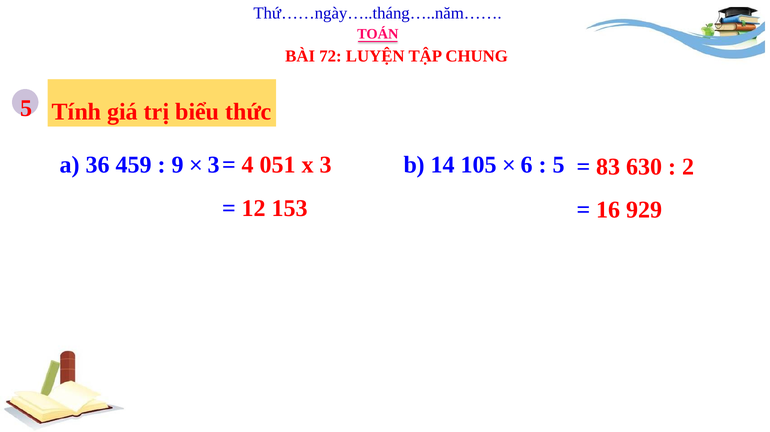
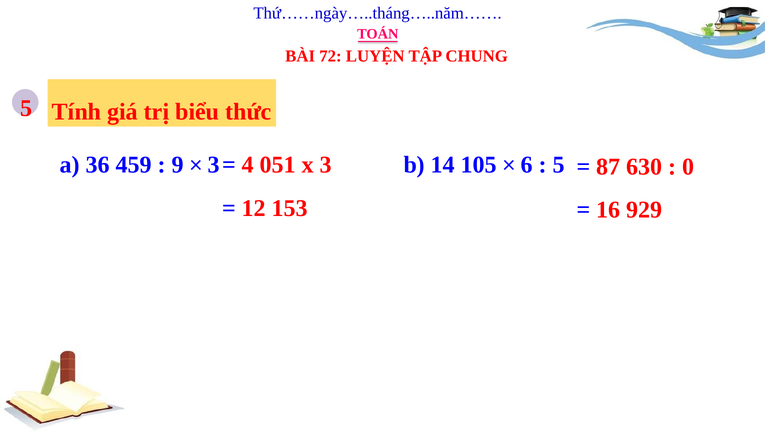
83: 83 -> 87 (608, 167)
2: 2 -> 0 (688, 167)
